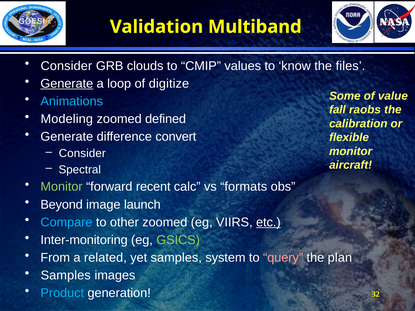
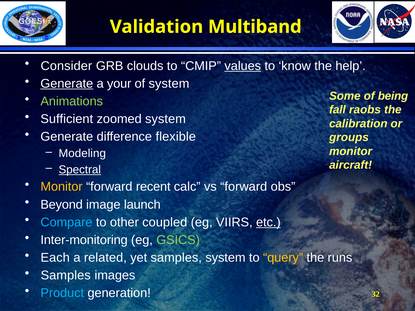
values underline: none -> present (243, 66)
files: files -> help (351, 66)
loop: loop -> your (119, 84)
of digitize: digitize -> system (169, 84)
value: value -> being (393, 96)
Animations colour: light blue -> light green (72, 101)
Modeling: Modeling -> Sufficient (67, 119)
zoomed defined: defined -> system (165, 119)
convert: convert -> flexible (176, 137)
flexible: flexible -> groups (349, 138)
Consider: Consider -> Modeling (82, 154)
Spectral underline: none -> present (80, 170)
Monitor colour: light green -> yellow (62, 187)
vs formats: formats -> forward (244, 187)
other zoomed: zoomed -> coupled (165, 222)
From: From -> Each (55, 258)
query colour: pink -> yellow (283, 258)
plan: plan -> runs (340, 258)
